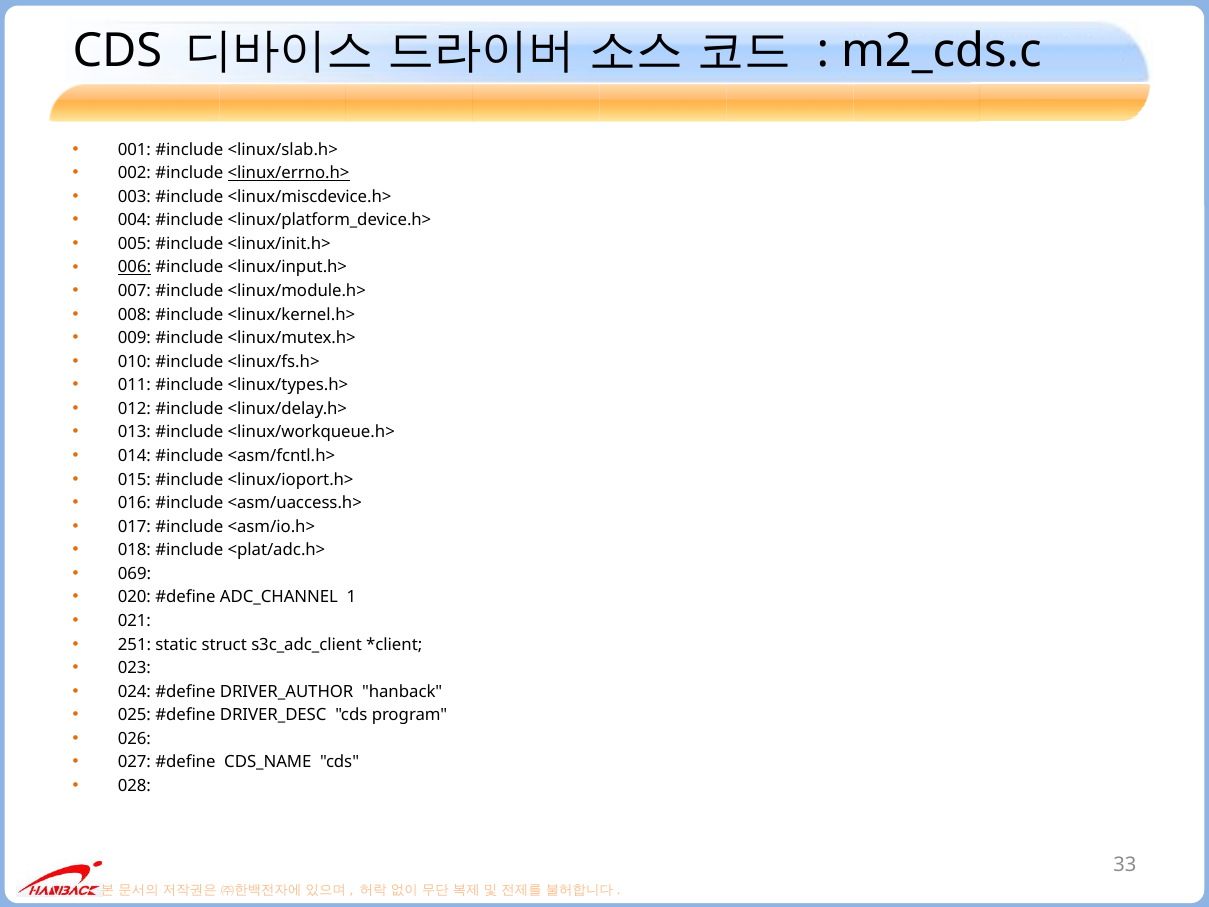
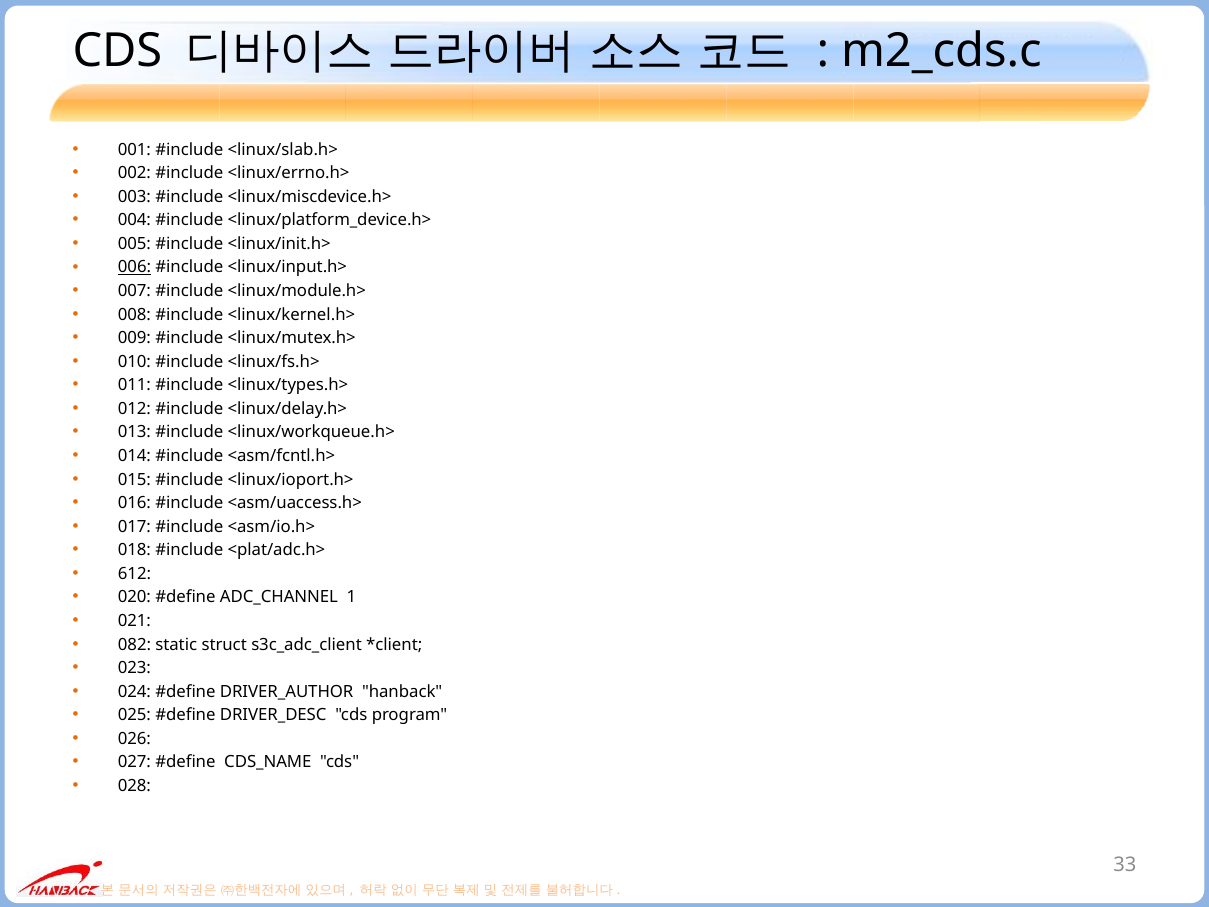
<linux/errno.h> underline: present -> none (289, 173)
069: 069 -> 612 (134, 574)
251: 251 -> 082 (134, 644)
